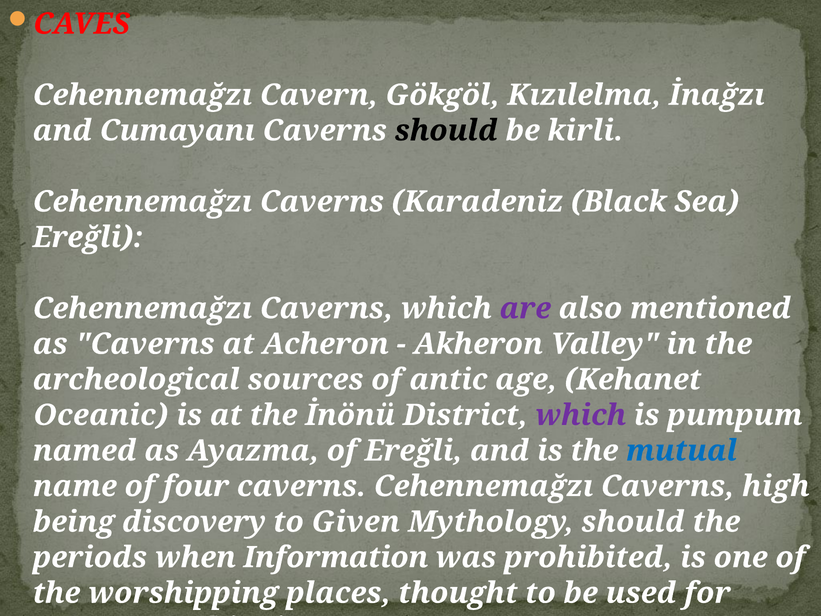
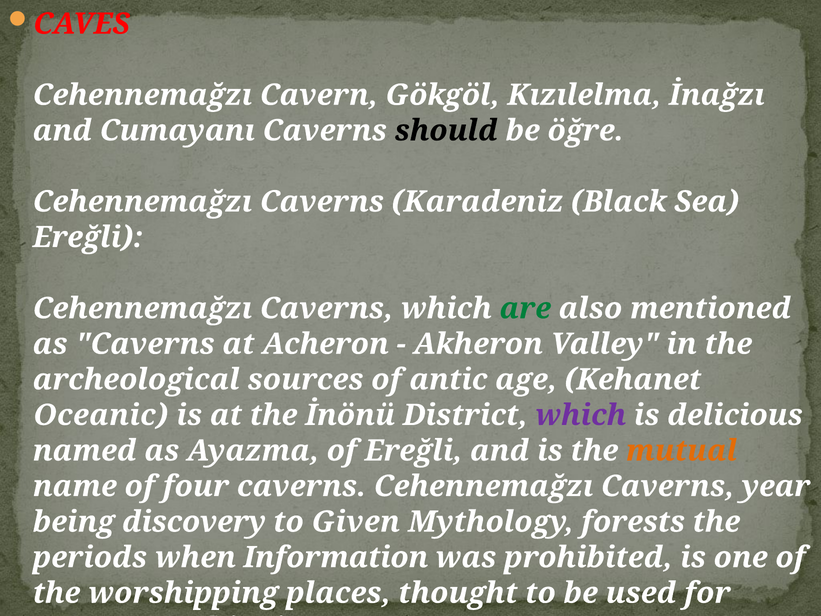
kirli: kirli -> öğre (586, 131)
are colour: purple -> green (525, 308)
pumpum: pumpum -> delicious (735, 415)
mutual colour: blue -> orange (682, 451)
high: high -> year (776, 486)
Mythology should: should -> forests (633, 522)
